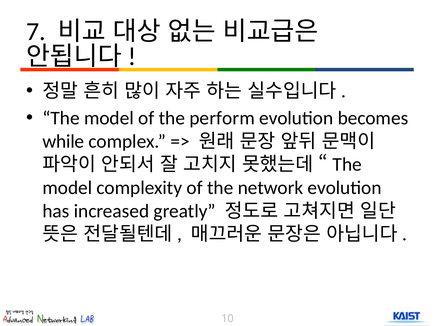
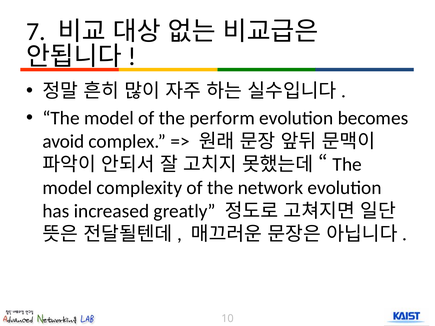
while: while -> avoid (63, 142)
